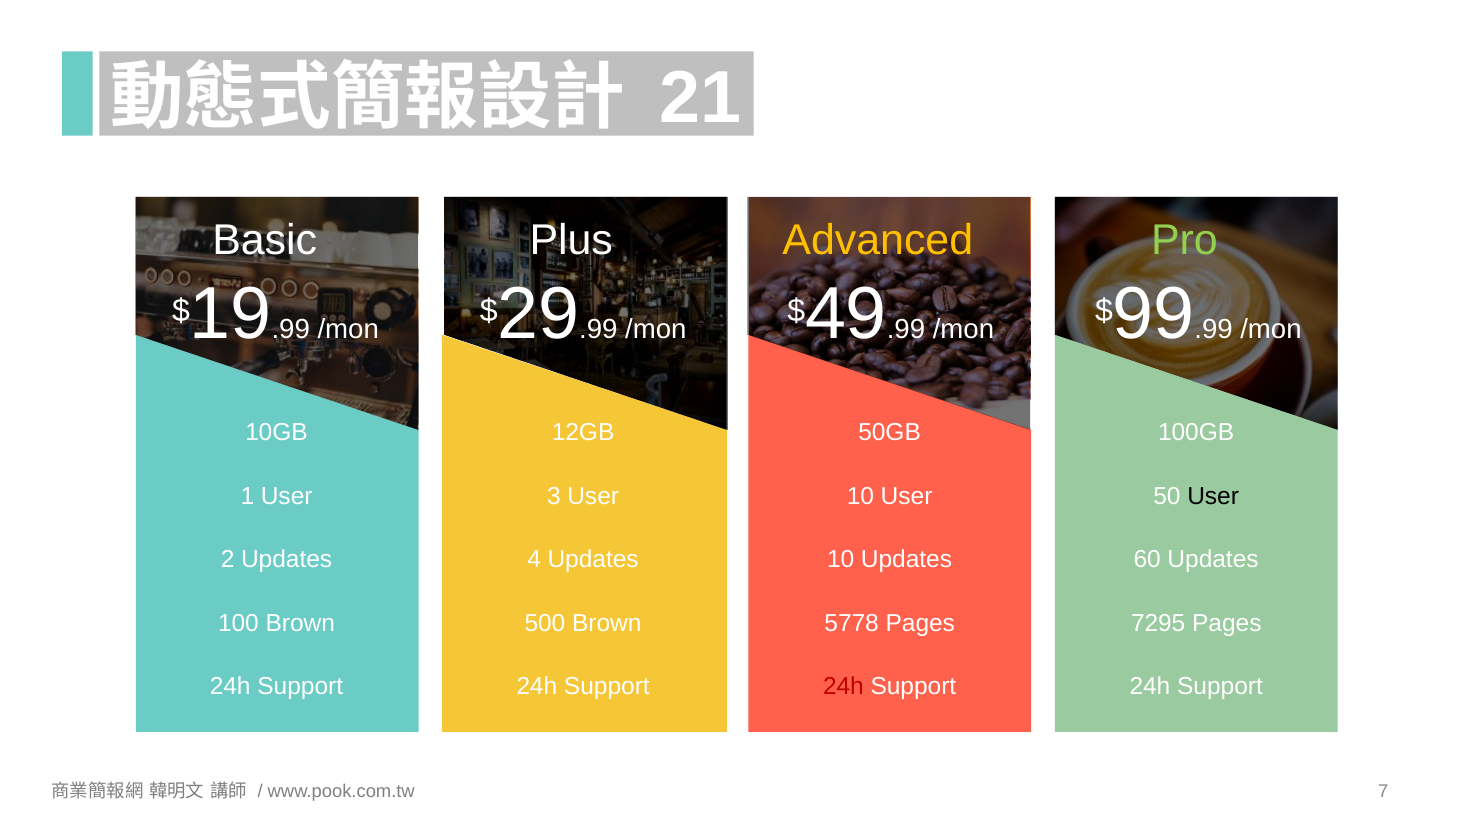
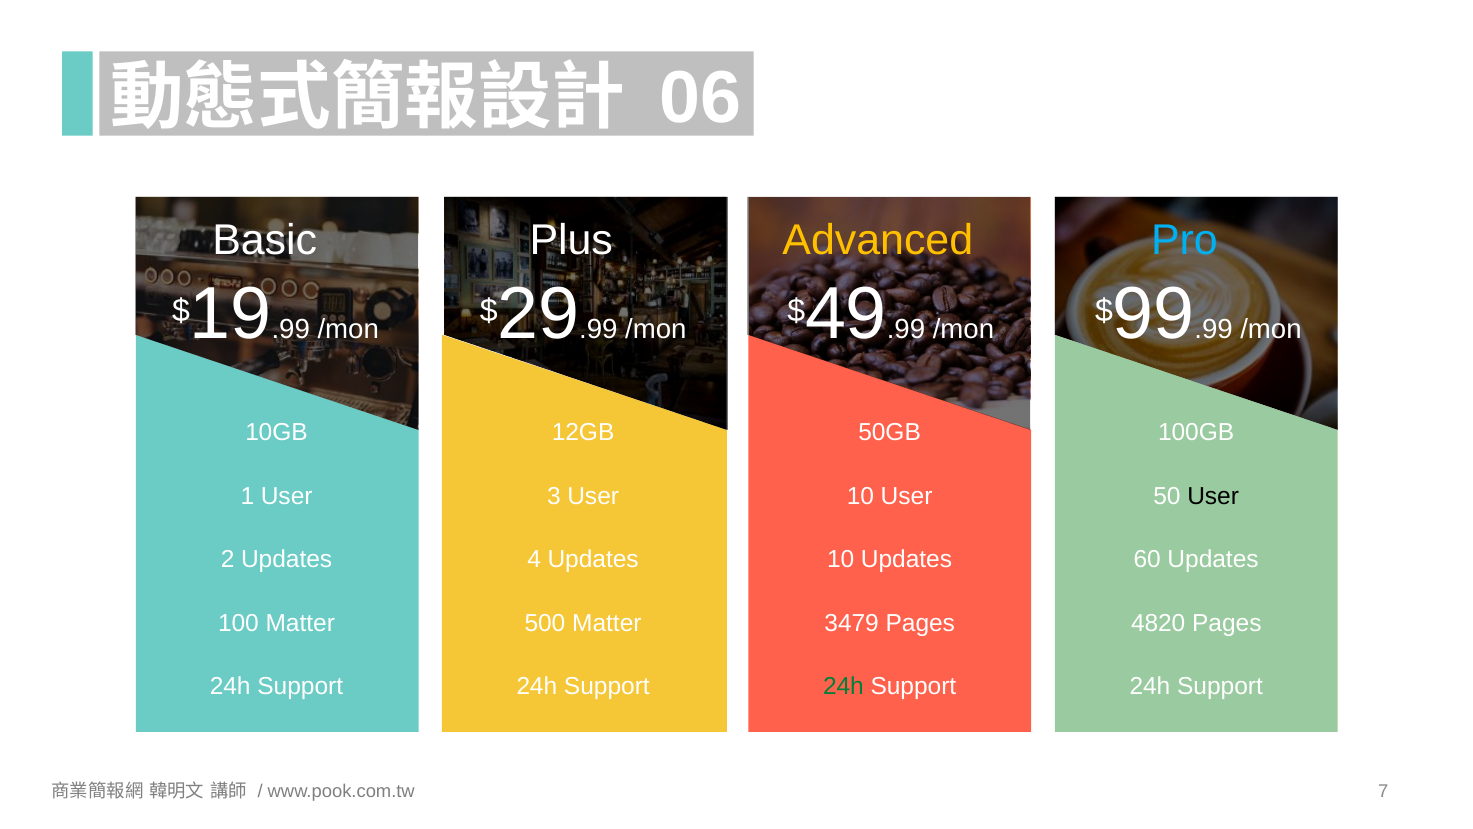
21: 21 -> 06 (701, 99)
Pro colour: light green -> light blue (1184, 240)
100 Brown: Brown -> Matter (300, 623)
500 Brown: Brown -> Matter (607, 623)
5778: 5778 -> 3479 (852, 623)
7295: 7295 -> 4820 (1158, 623)
24h colour: red -> green (843, 686)
